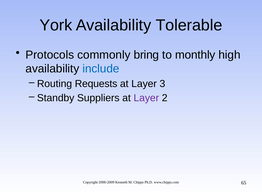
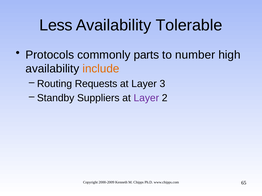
York: York -> Less (56, 25)
bring: bring -> parts (146, 55)
monthly: monthly -> number (195, 55)
include colour: blue -> orange (101, 69)
